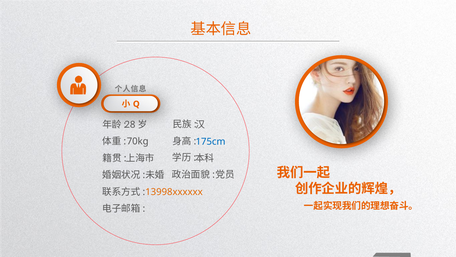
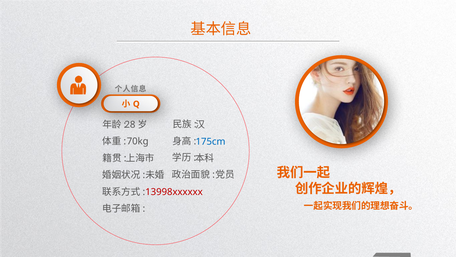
13998xxxxxx colour: orange -> red (174, 192)
